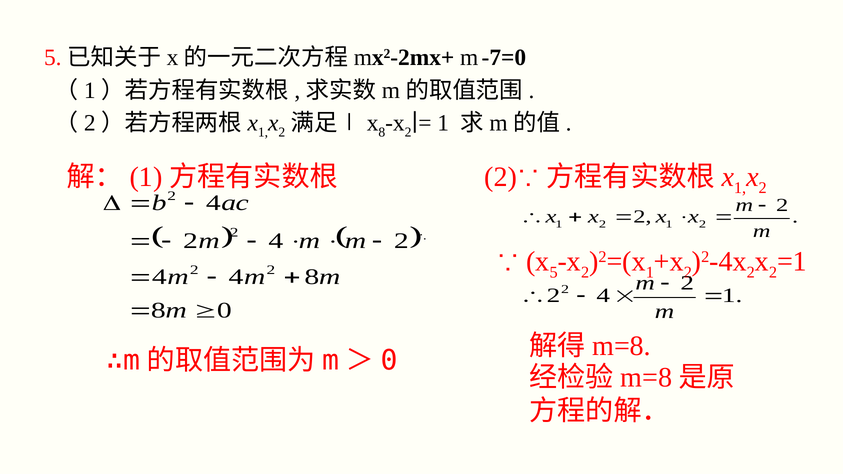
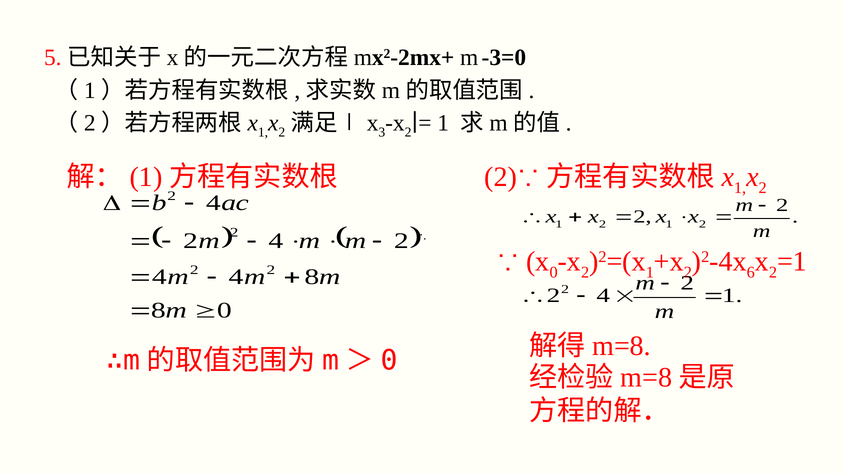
-7=0: -7=0 -> -3=0 (504, 58)
8: 8 -> 3 (382, 132)
5: 5 -> 0 (554, 273)
2: 2 -> 6 (751, 273)
